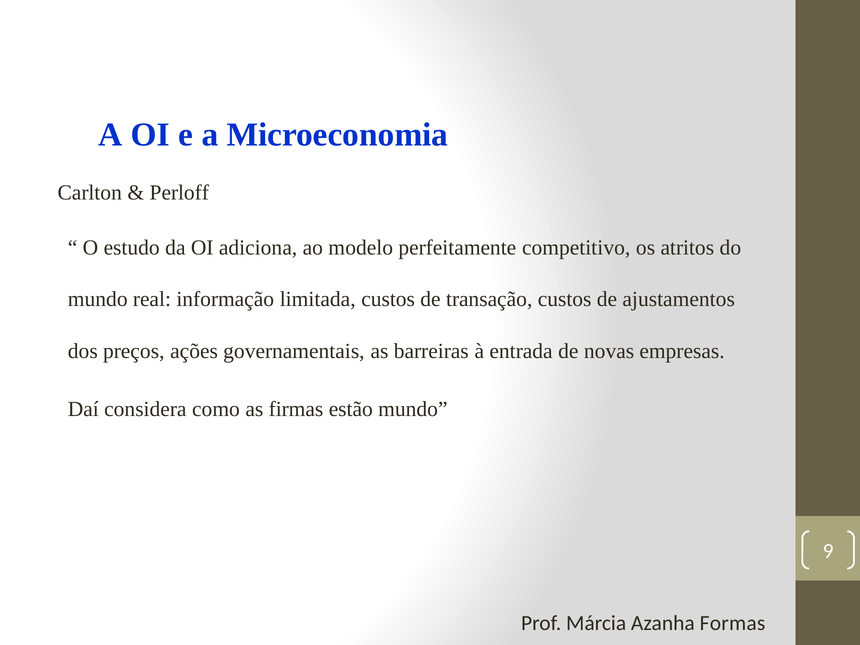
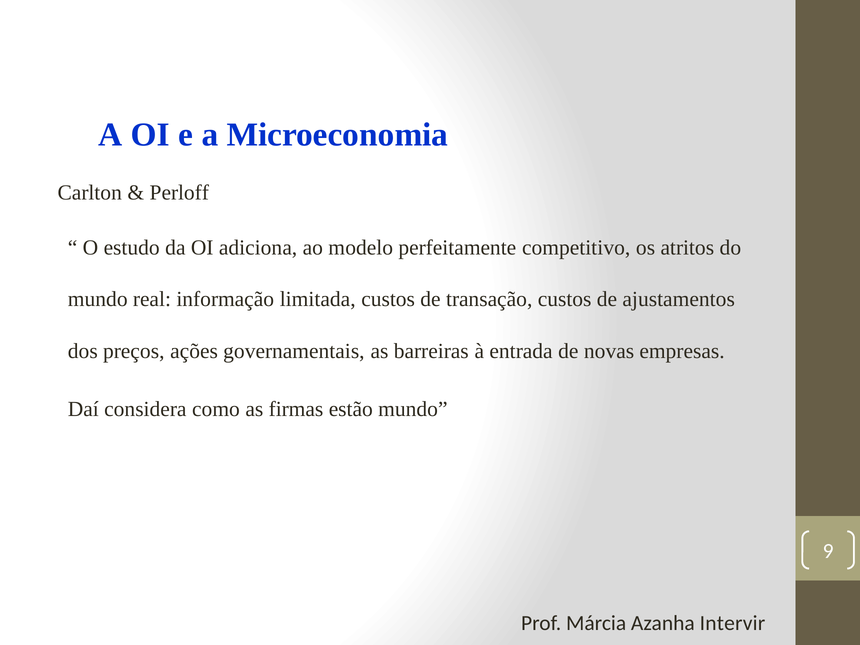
Formas: Formas -> Intervir (733, 623)
